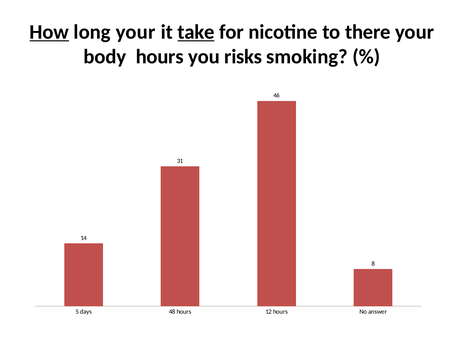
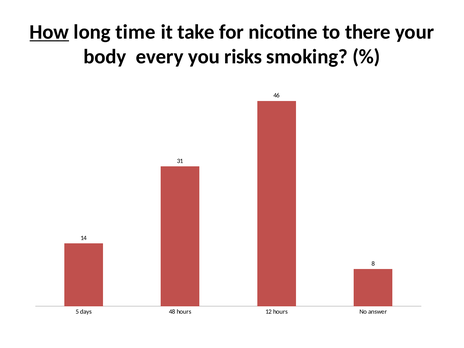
long your: your -> time (136, 32)
take underline: present -> none (196, 32)
body hours: hours -> every (160, 57)
